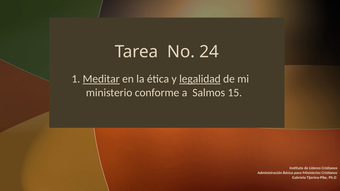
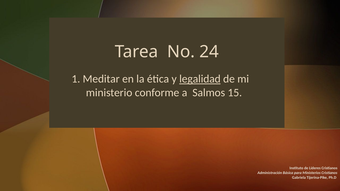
Meditar underline: present -> none (101, 79)
